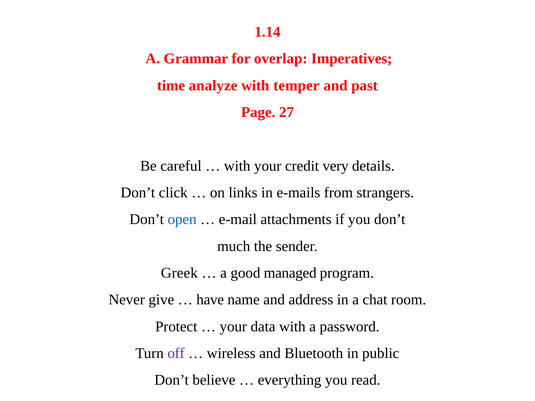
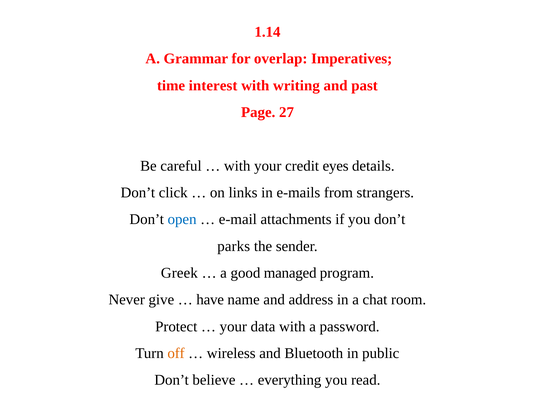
analyze: analyze -> interest (213, 86)
temper: temper -> writing (296, 86)
very: very -> eyes (336, 166)
much: much -> parks (234, 246)
off colour: purple -> orange (176, 353)
